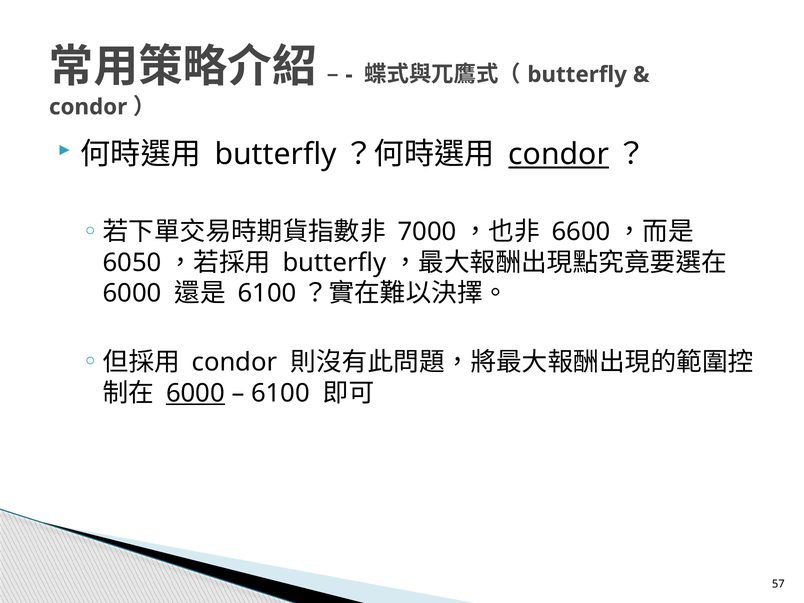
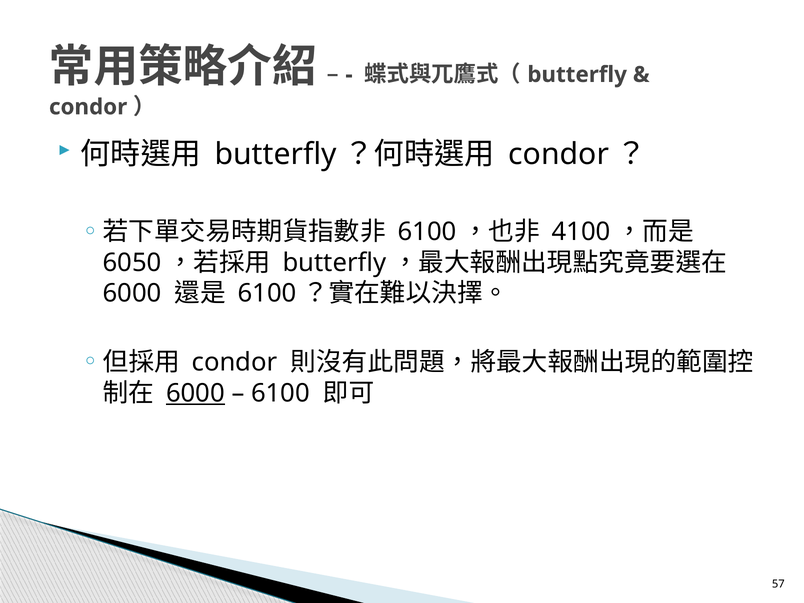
condor underline: present -> none (559, 154)
7000: 7000 -> 6100 (427, 232)
6600: 6600 -> 4100 (581, 232)
